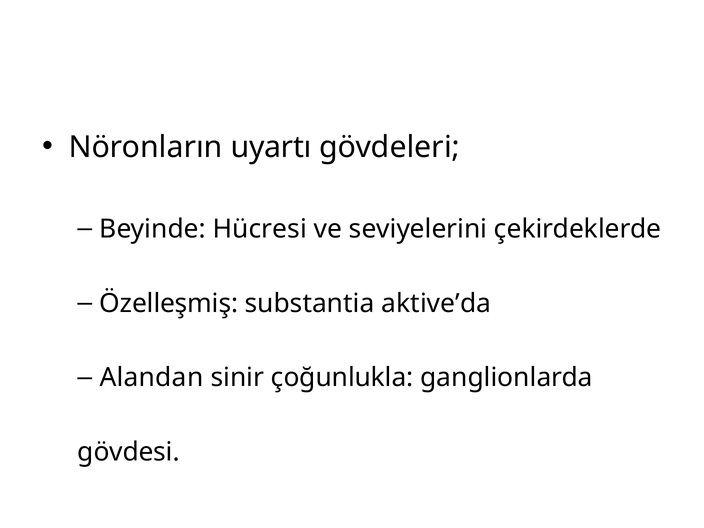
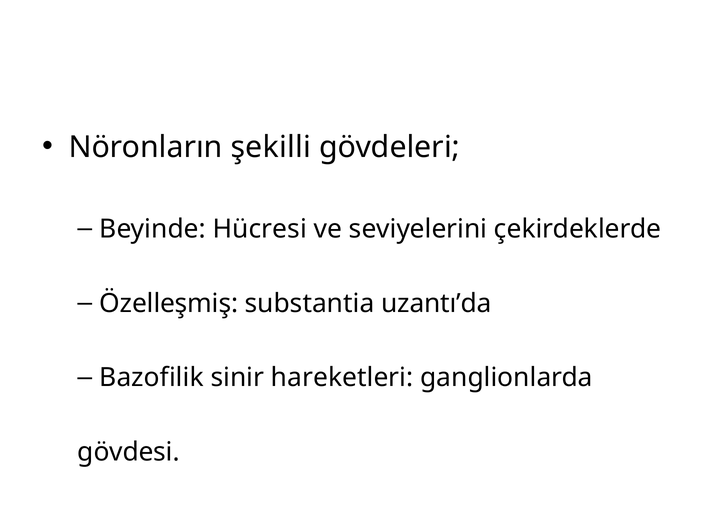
uyartı: uyartı -> şekilli (271, 147)
aktive’da: aktive’da -> uzantı’da (436, 303)
Alandan: Alandan -> Bazofilik (152, 378)
çoğunlukla: çoğunlukla -> hareketleri (342, 378)
